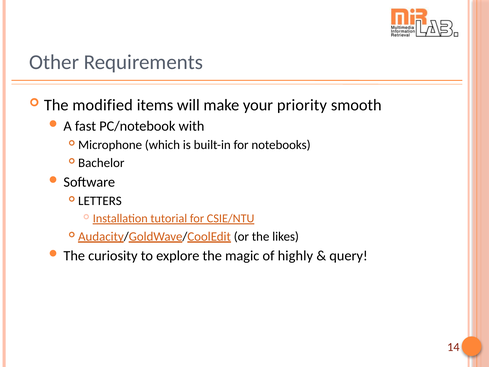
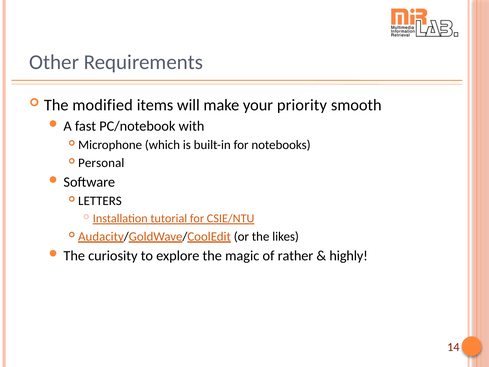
Bachelor: Bachelor -> Personal (101, 163)
highly: highly -> rather (295, 256)
query: query -> highly (349, 256)
